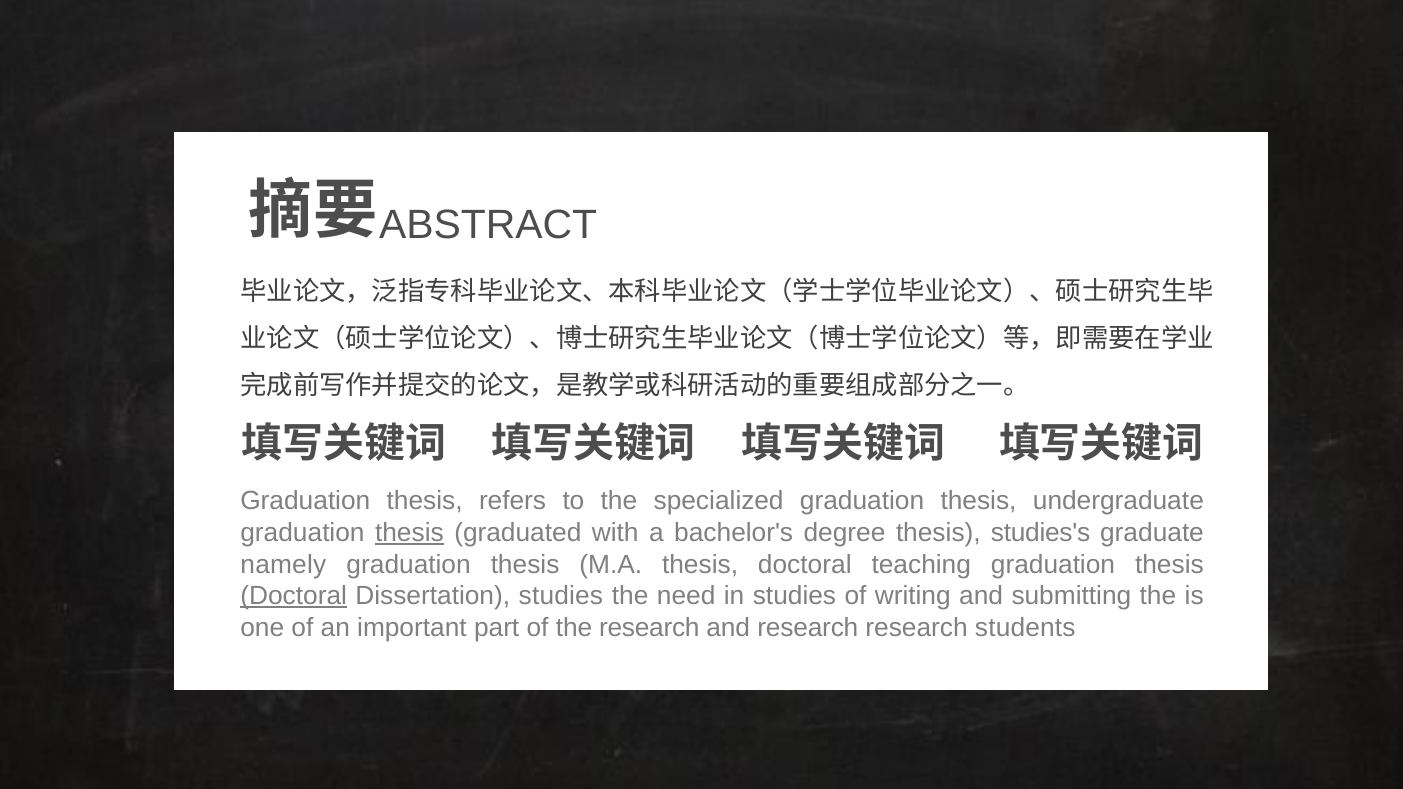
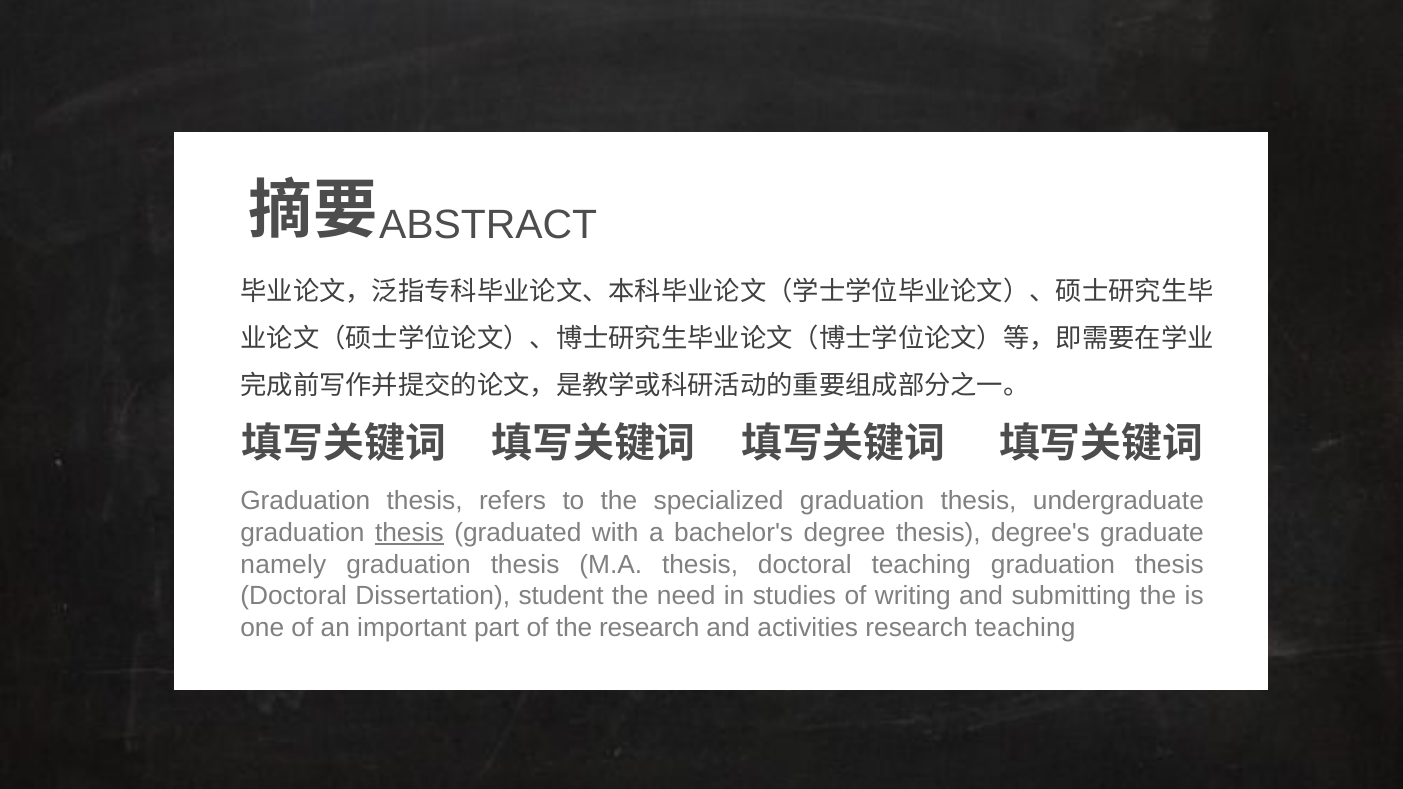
studies's: studies's -> degree's (1041, 533)
Doctoral underline: present -> none (294, 596)
Dissertation studies: studies -> student (561, 596)
and research: research -> activities (808, 628)
research students: students -> teaching (1025, 628)
